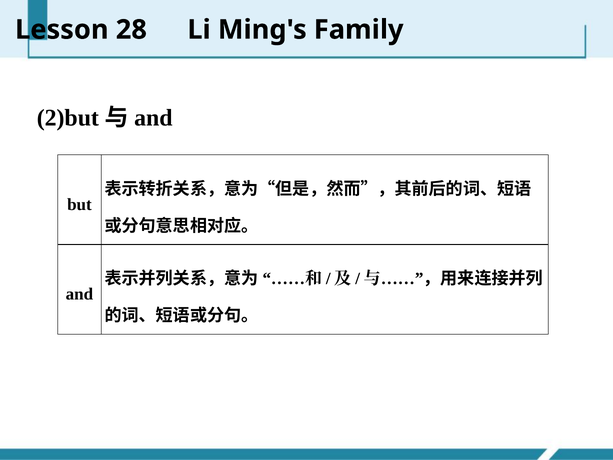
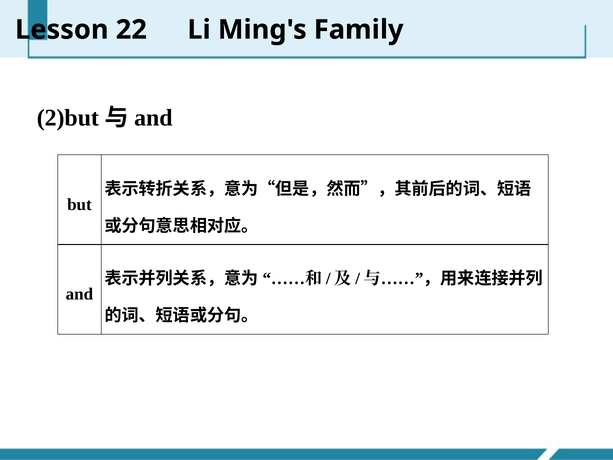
28: 28 -> 22 (131, 30)
